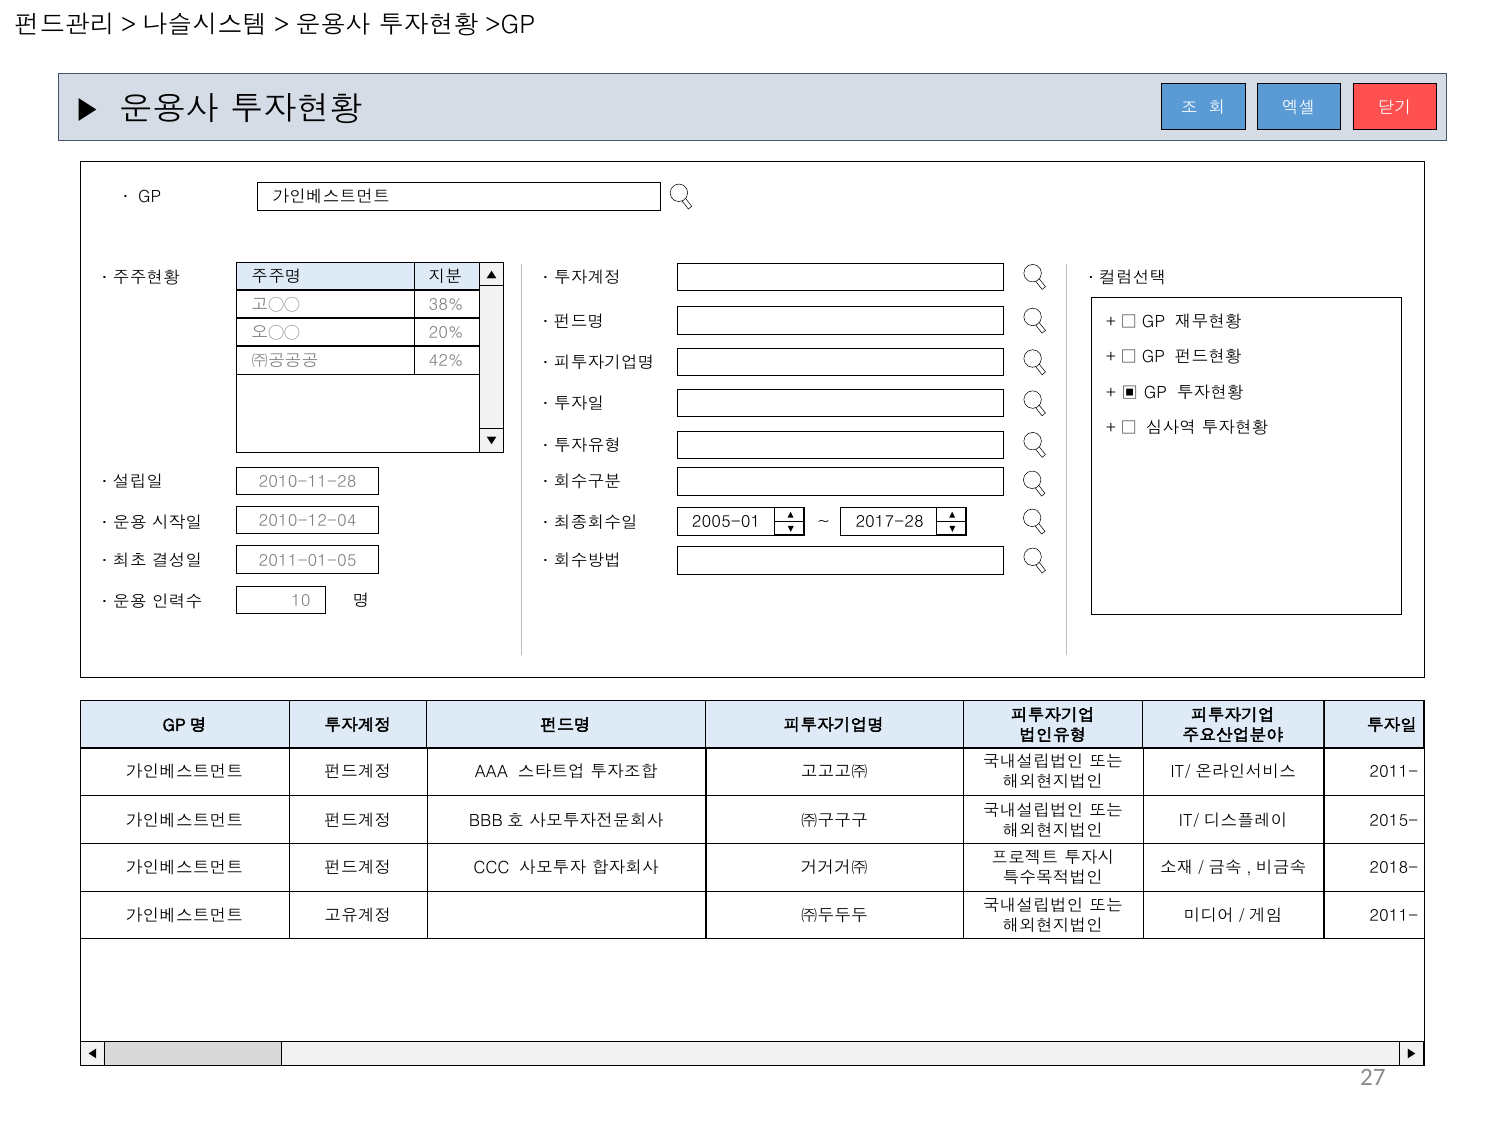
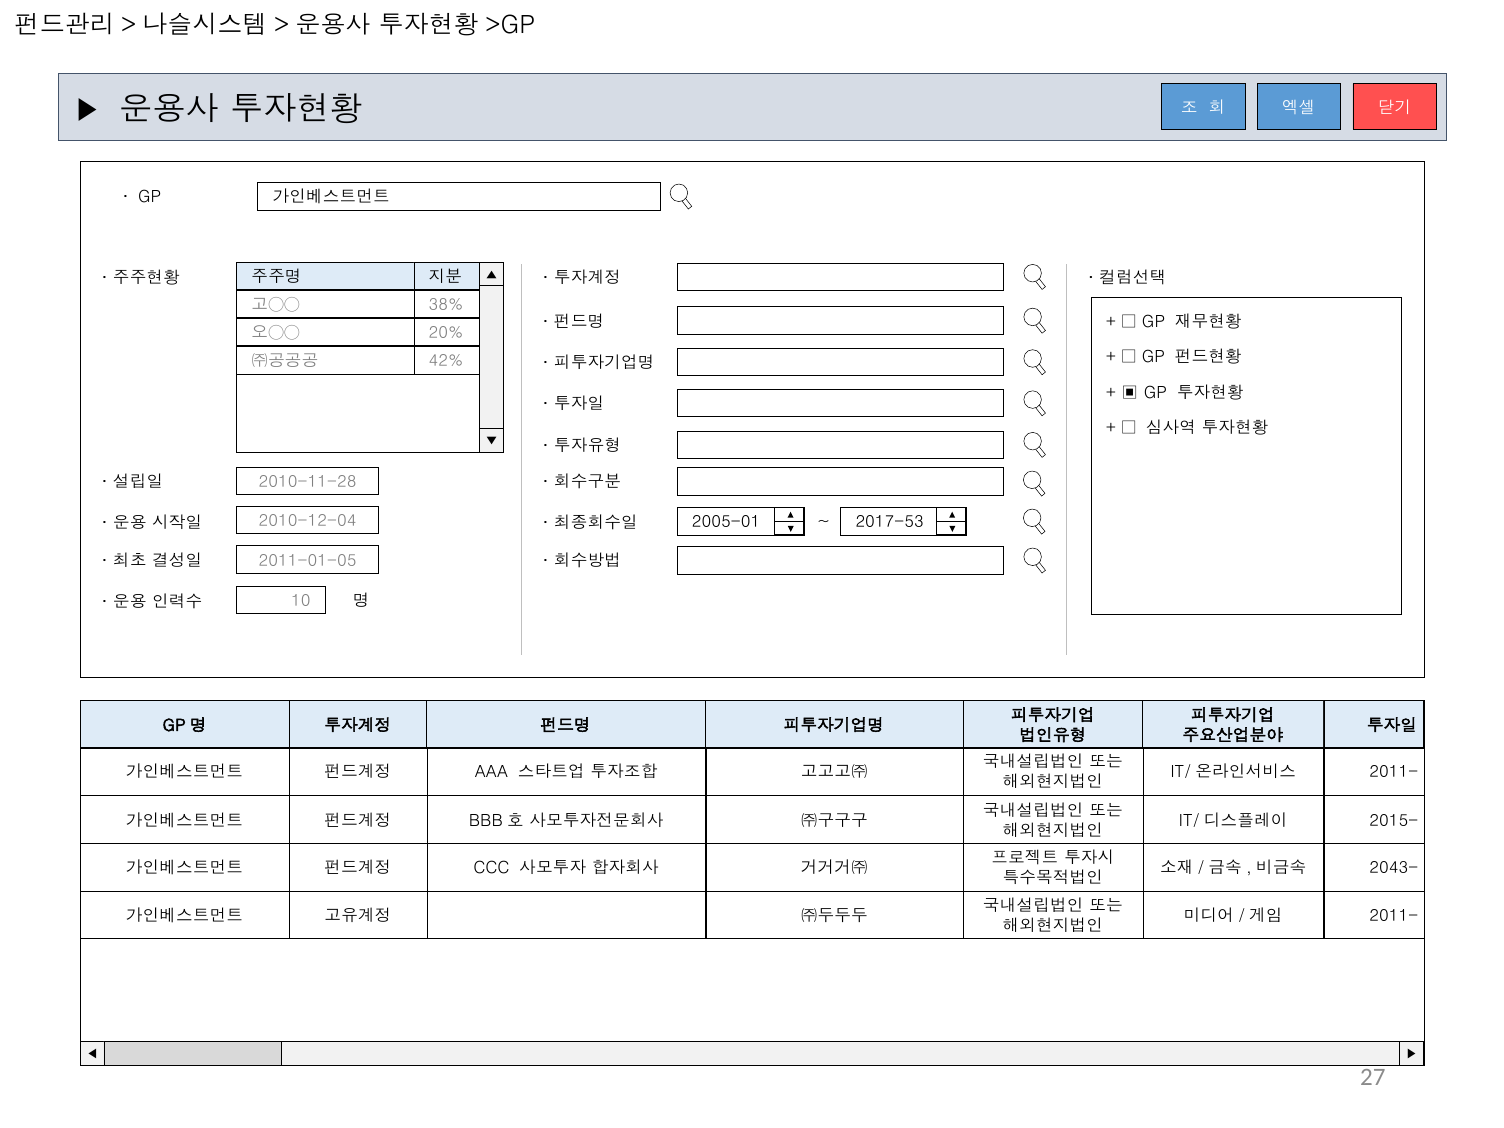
2017-28: 2017-28 -> 2017-53 (890, 522)
2018-: 2018- -> 2043- (1394, 868)
